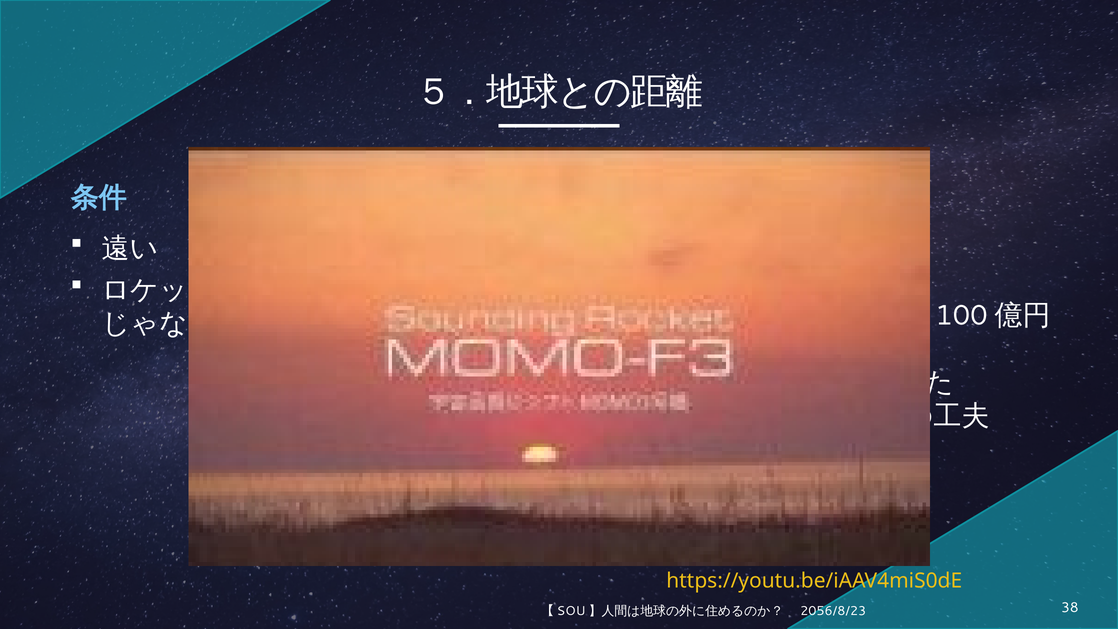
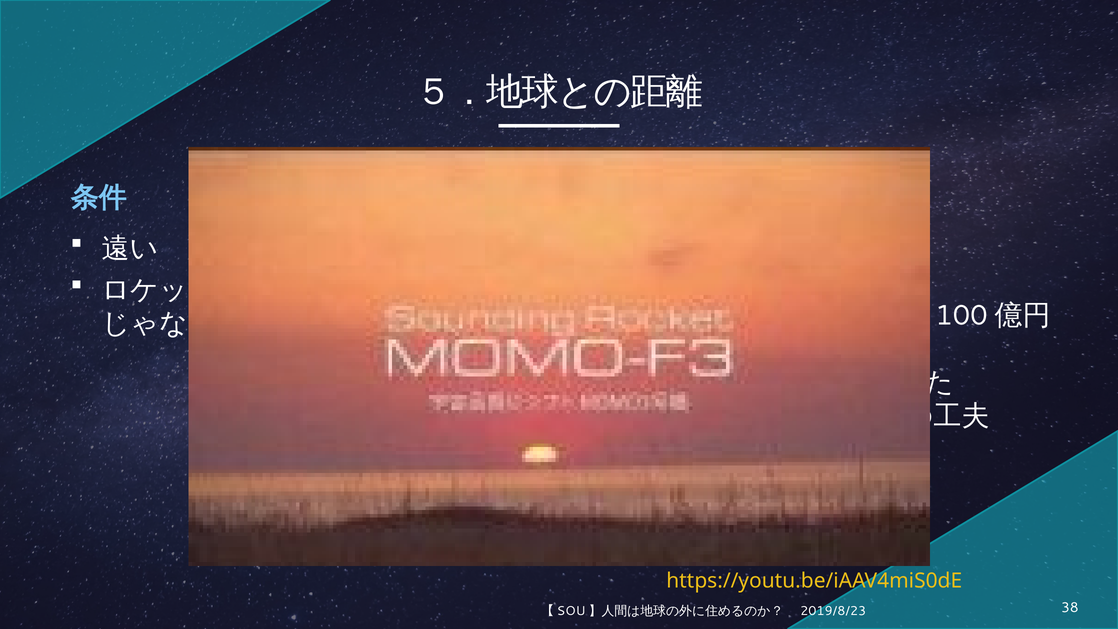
2056/8/23: 2056/8/23 -> 2019/8/23 (833, 611)
